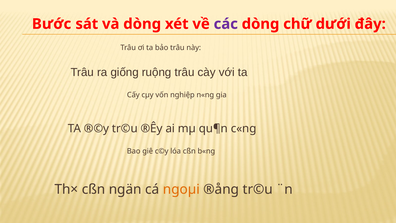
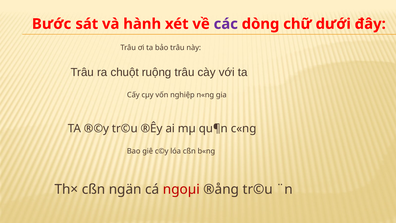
và dòng: dòng -> hành (142, 24)
giống: giống -> chuột (125, 72)
ngoµi colour: orange -> red (181, 189)
